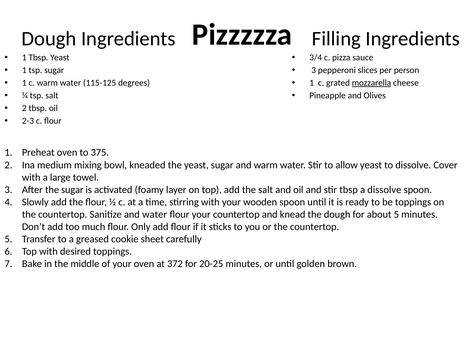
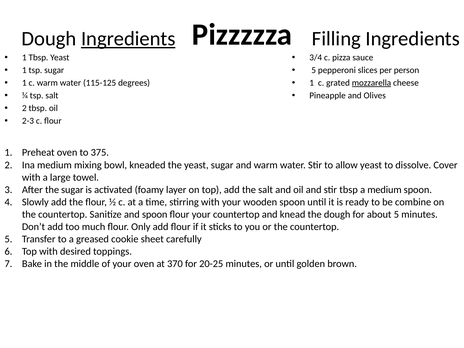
Ingredients underline: none -> present (128, 39)
3: 3 -> 5 (314, 70)
a dissolve: dissolve -> medium (384, 190)
be toppings: toppings -> combine (413, 202)
and water: water -> spoon (155, 214)
372: 372 -> 370 (175, 264)
